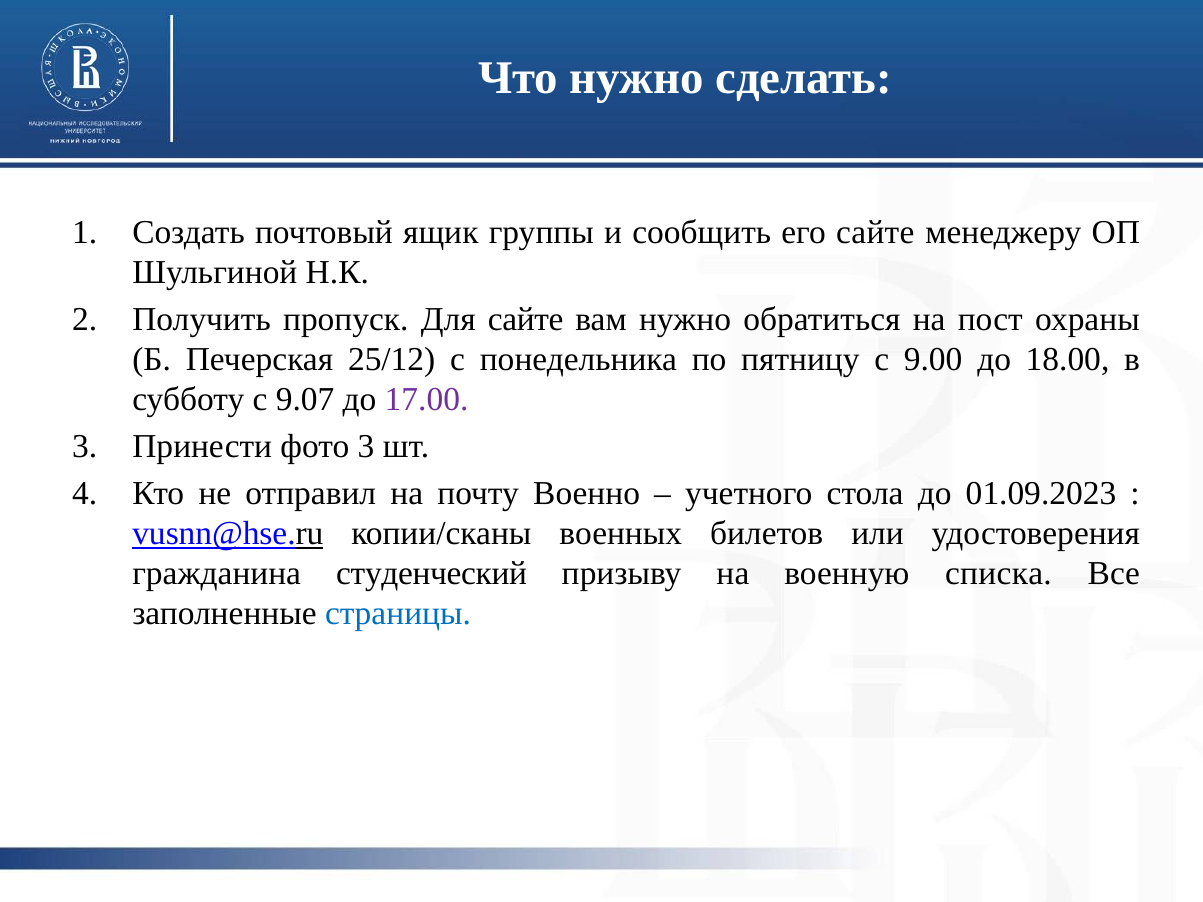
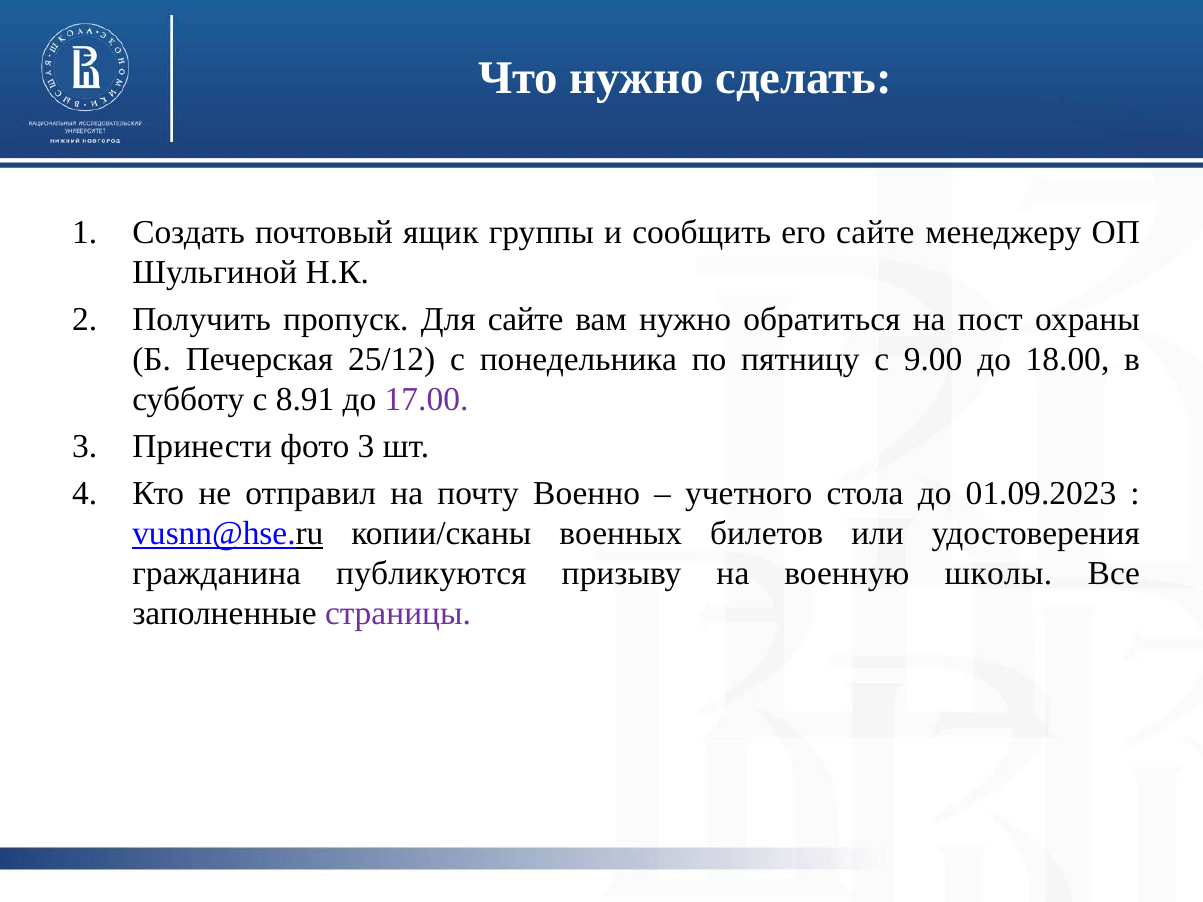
9.07: 9.07 -> 8.91 (305, 400)
студенческий: студенческий -> публикуются (431, 574)
списка: списка -> школы (998, 574)
страницы colour: blue -> purple (398, 614)
